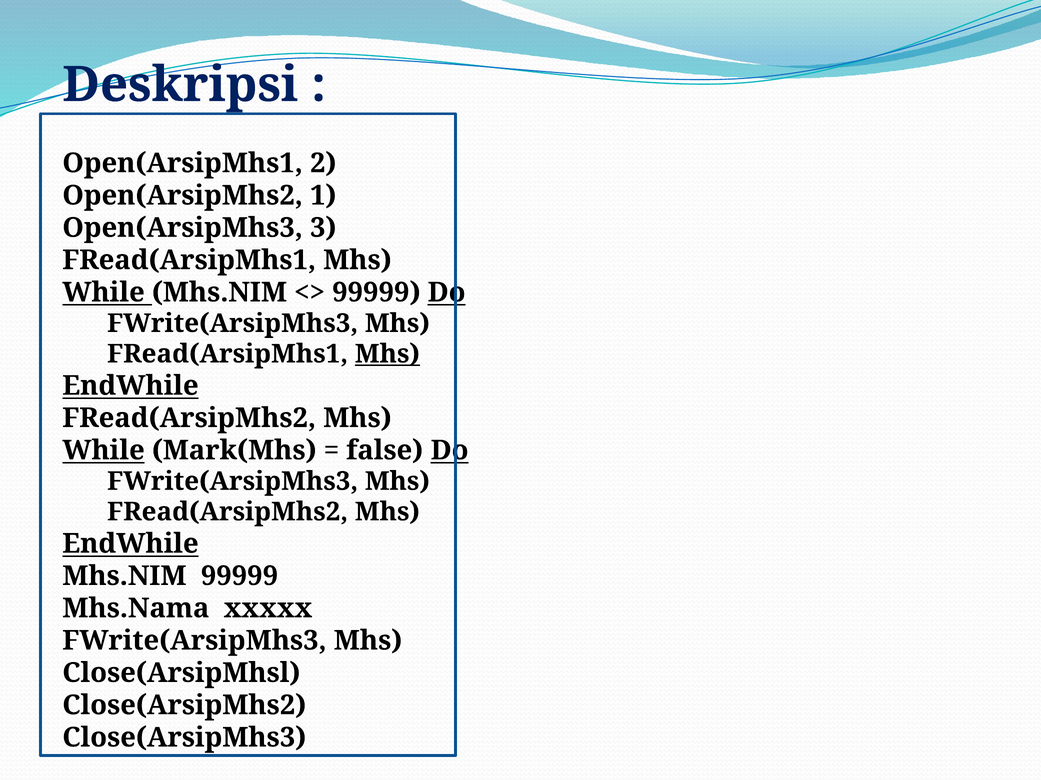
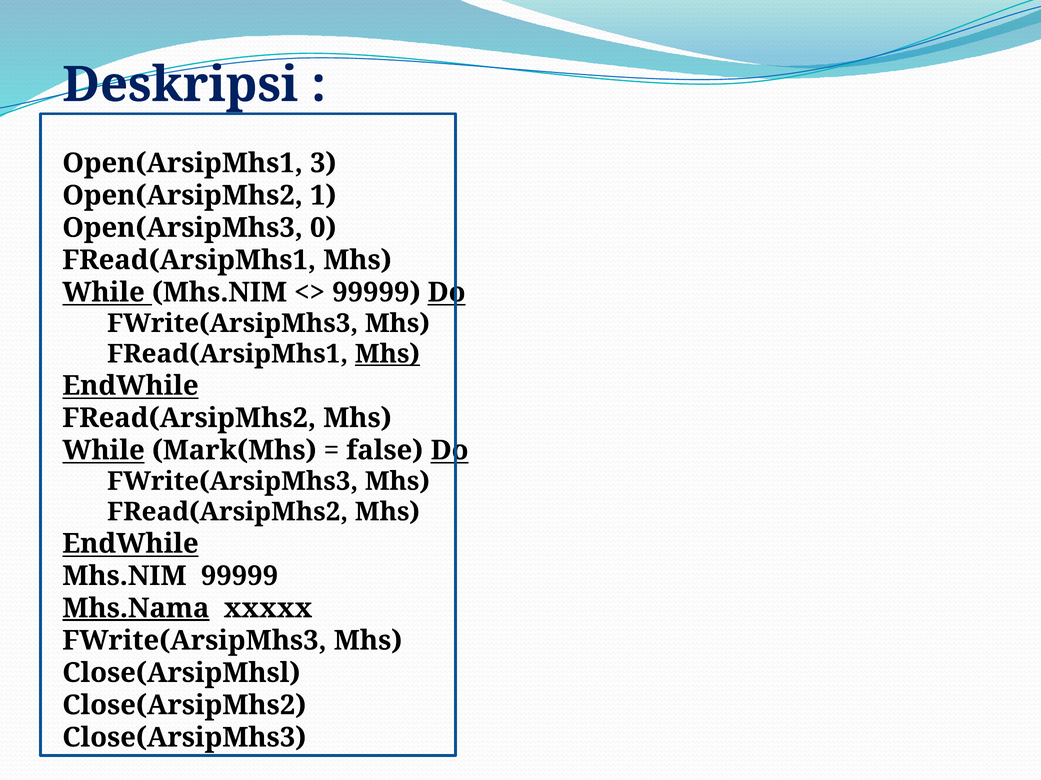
2: 2 -> 3 (323, 163)
3: 3 -> 0 (323, 228)
Mhs.Nama underline: none -> present (136, 609)
